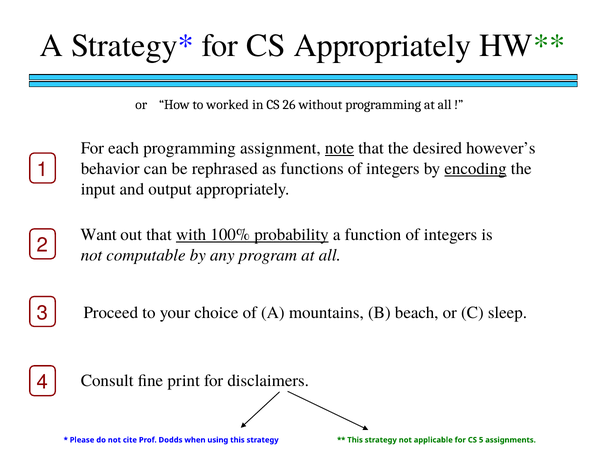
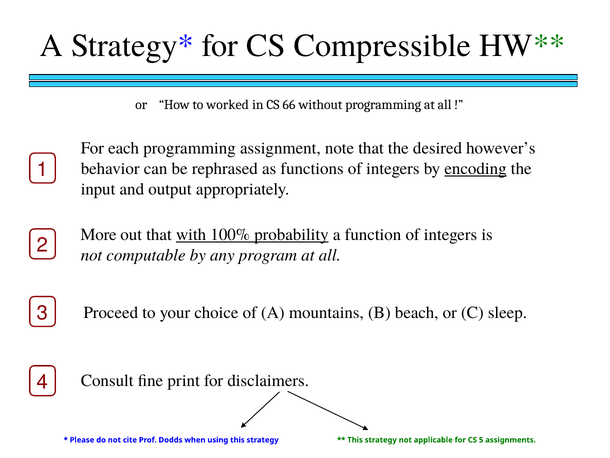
CS Appropriately: Appropriately -> Compressible (382, 45)
26: 26 -> 66 (289, 105)
note underline: present -> none (339, 148)
Want: Want -> More (99, 235)
